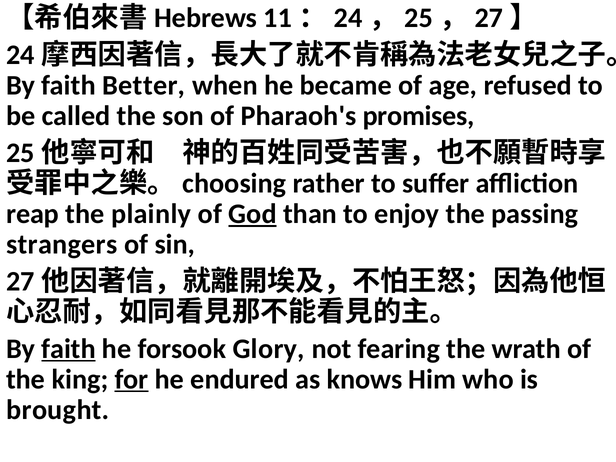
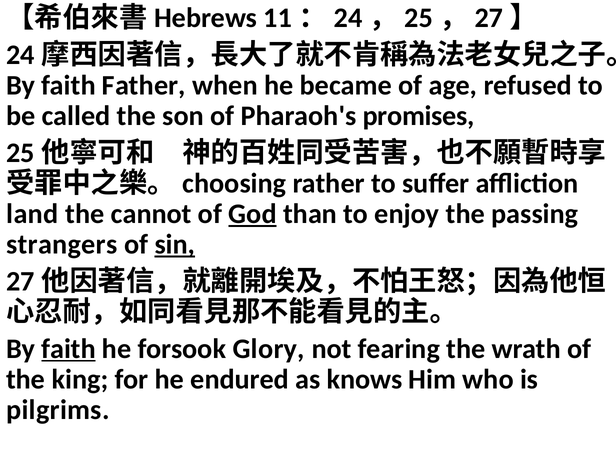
Better: Better -> Father (144, 86)
reap: reap -> land (32, 214)
plainly: plainly -> cannot (151, 214)
sin underline: none -> present (175, 244)
for underline: present -> none (132, 379)
brought: brought -> pilgrims (58, 410)
